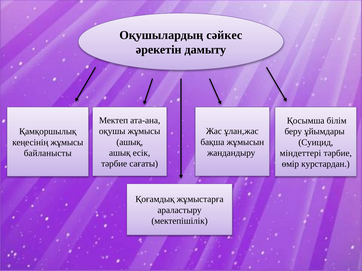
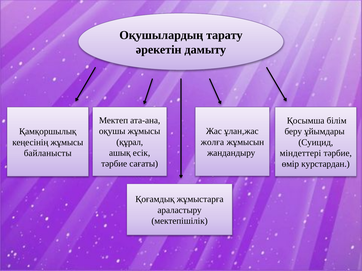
сәйкес: сәйкес -> тарату (224, 35)
ашық: ашық -> құрал (130, 142)
бақша: бақша -> жолға (212, 142)
